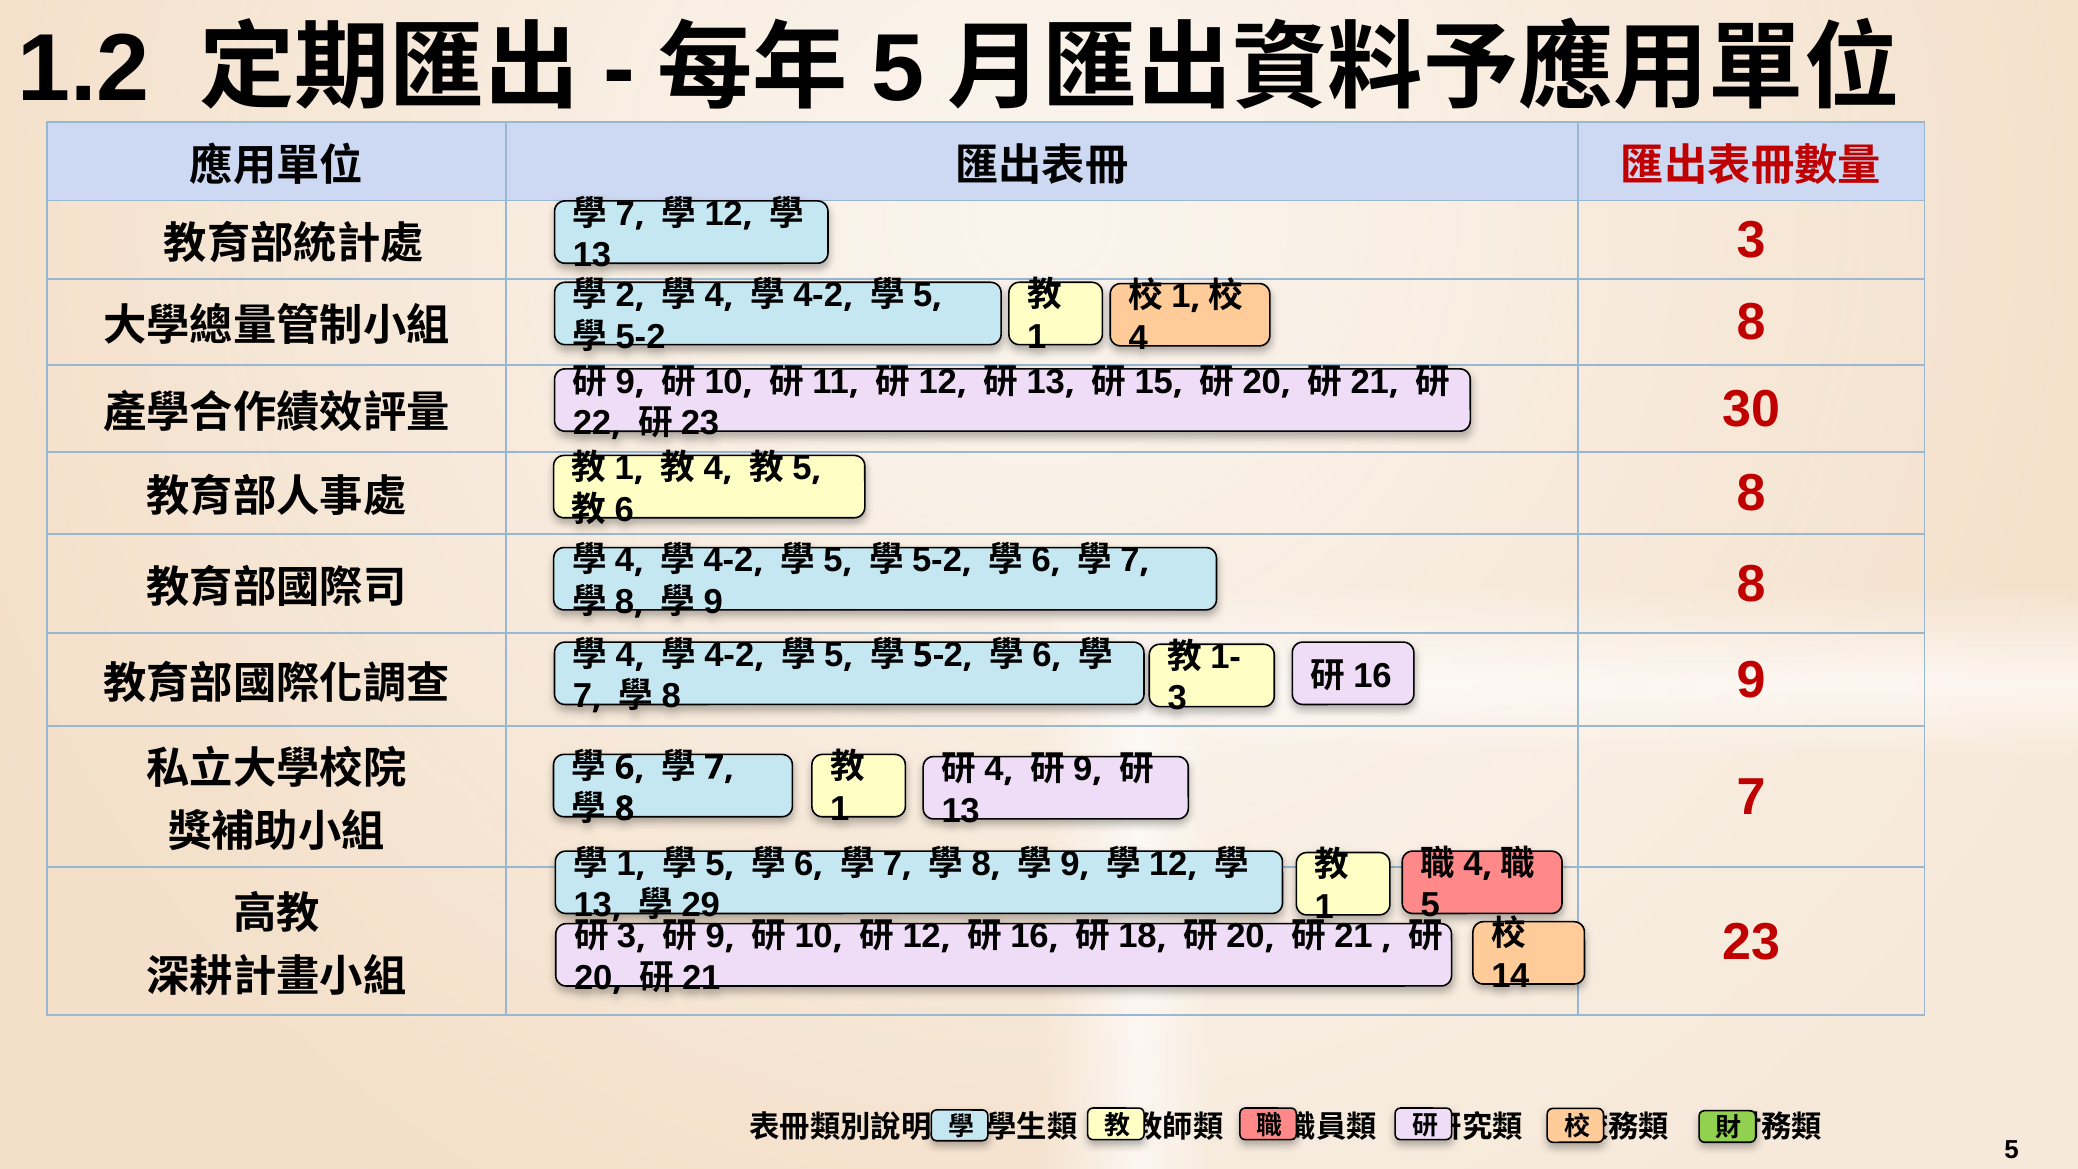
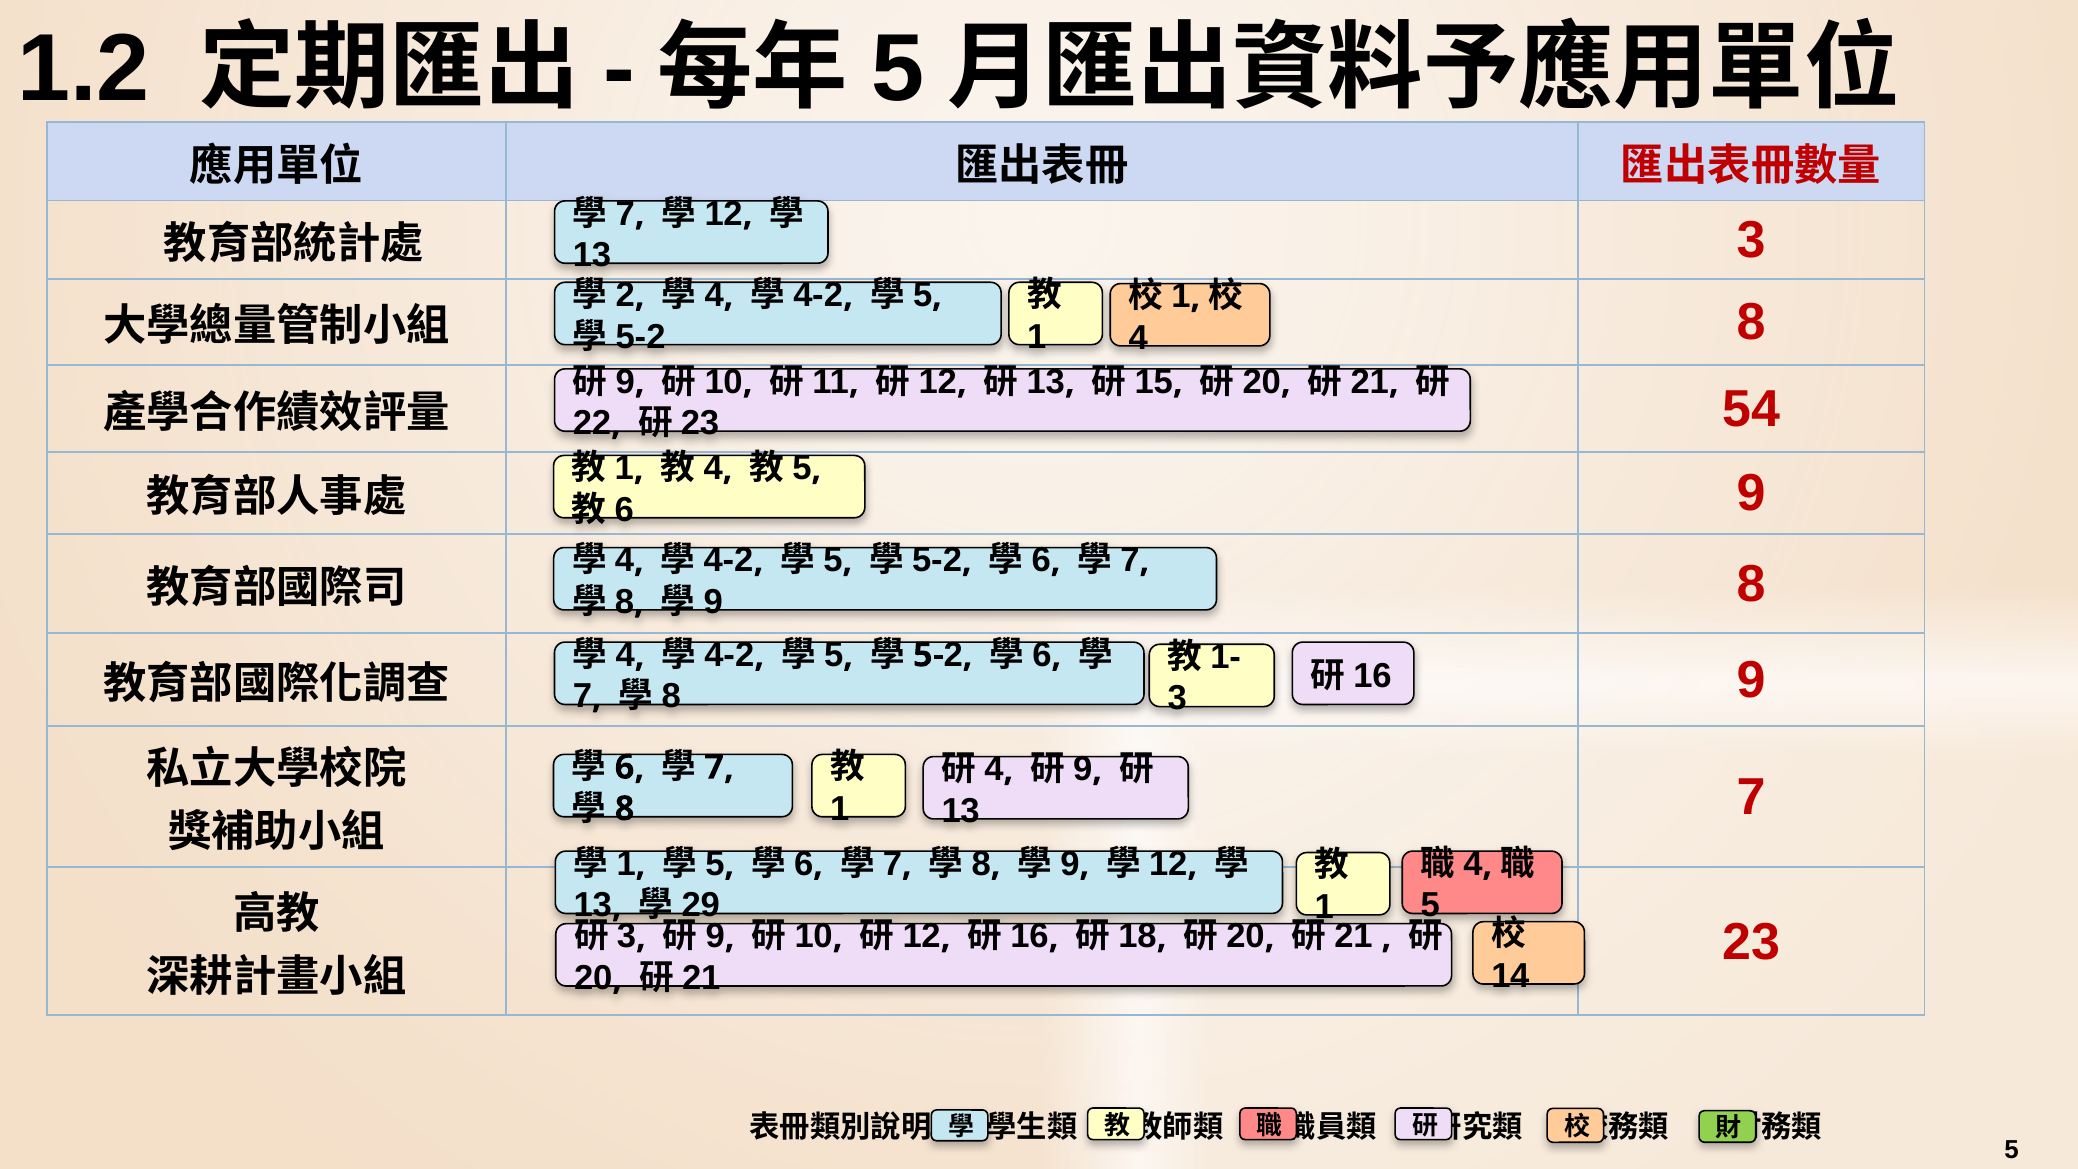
30: 30 -> 54 (1751, 409)
8: 8 -> 9 (1751, 494)
